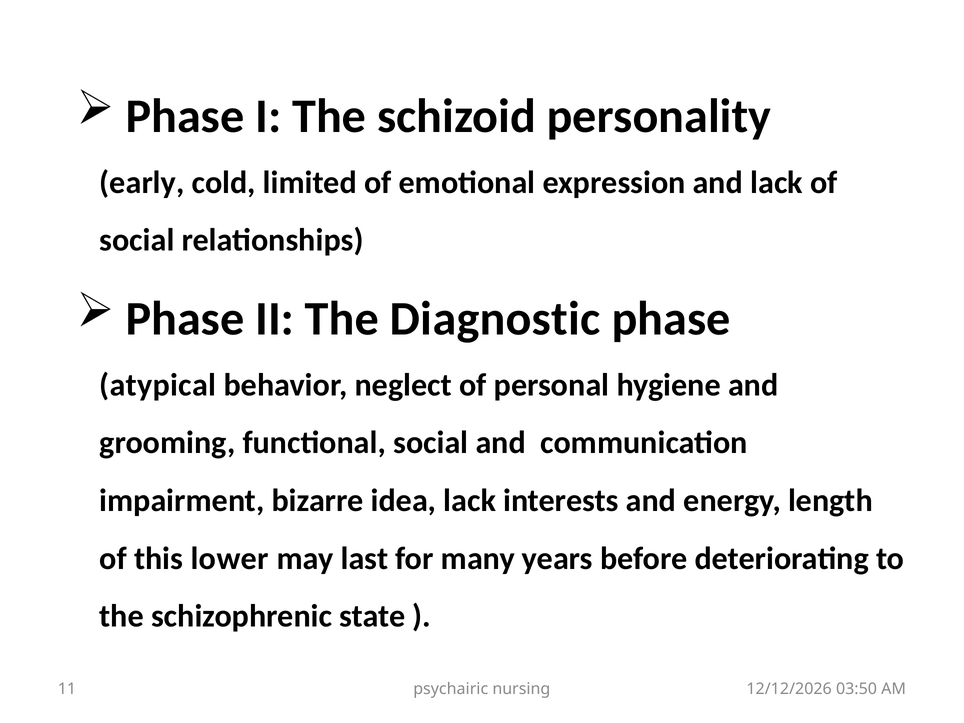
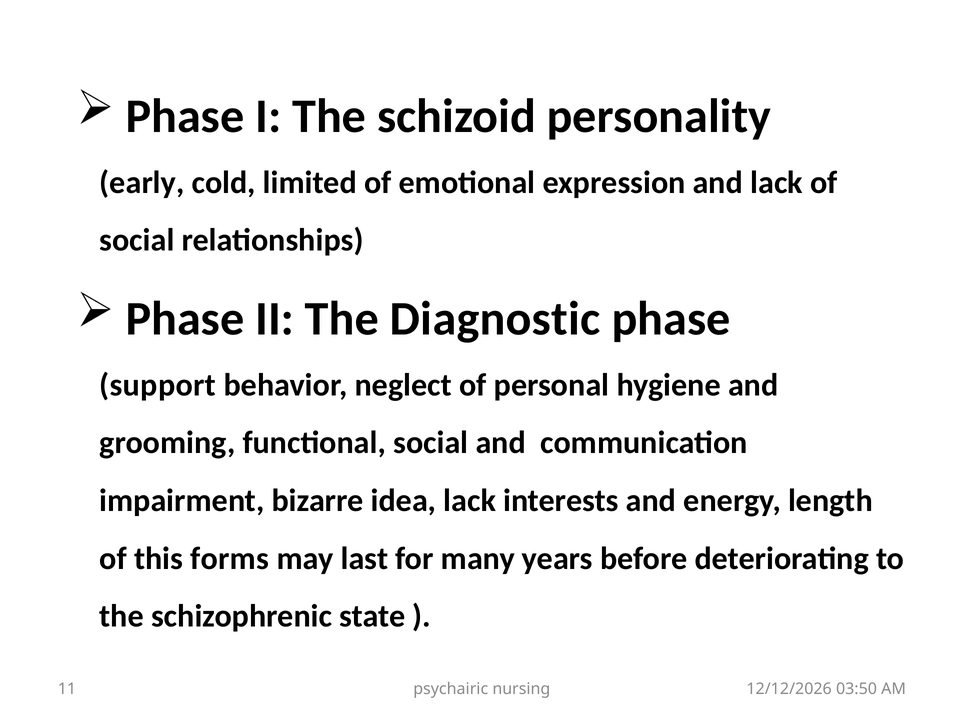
atypical: atypical -> support (158, 385)
lower: lower -> forms (230, 558)
